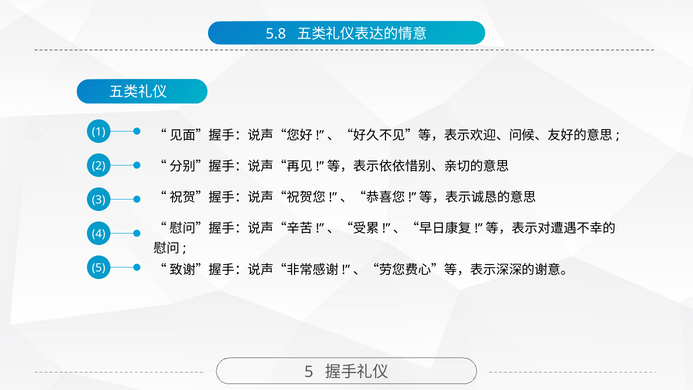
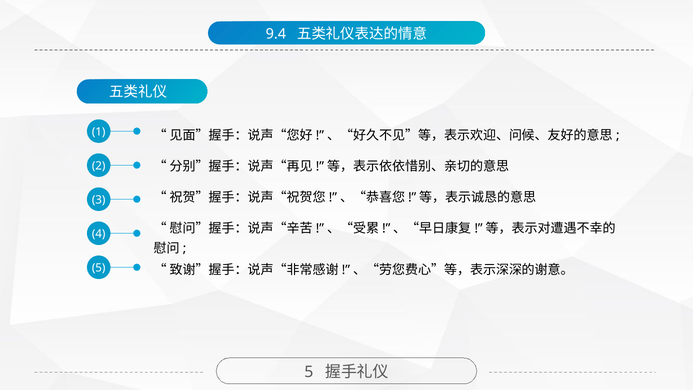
5.8: 5.8 -> 9.4 (276, 34)
